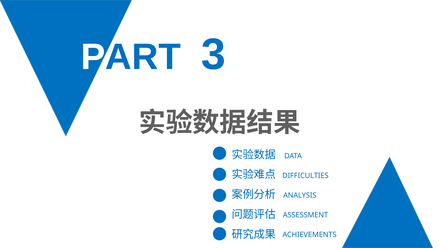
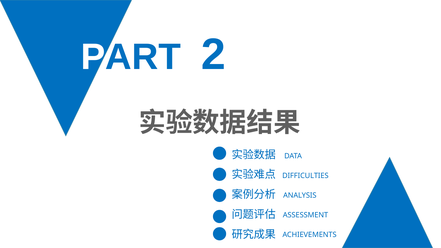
3: 3 -> 2 (213, 55)
